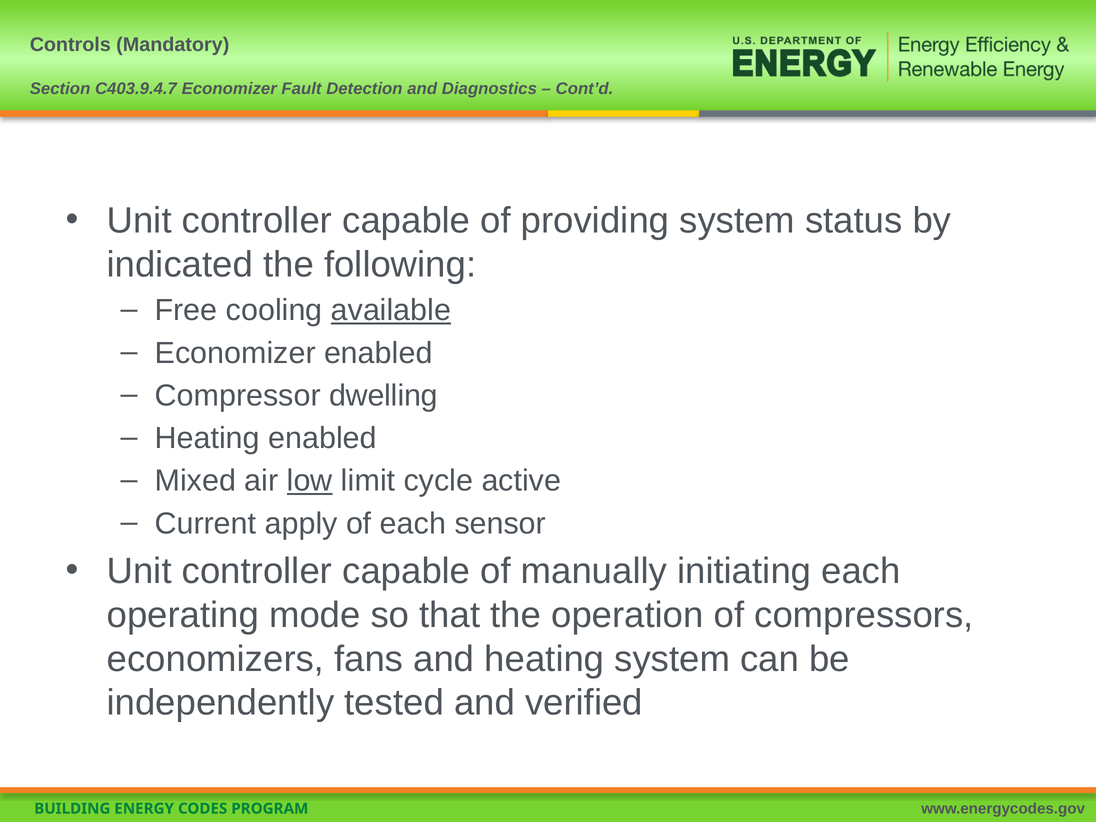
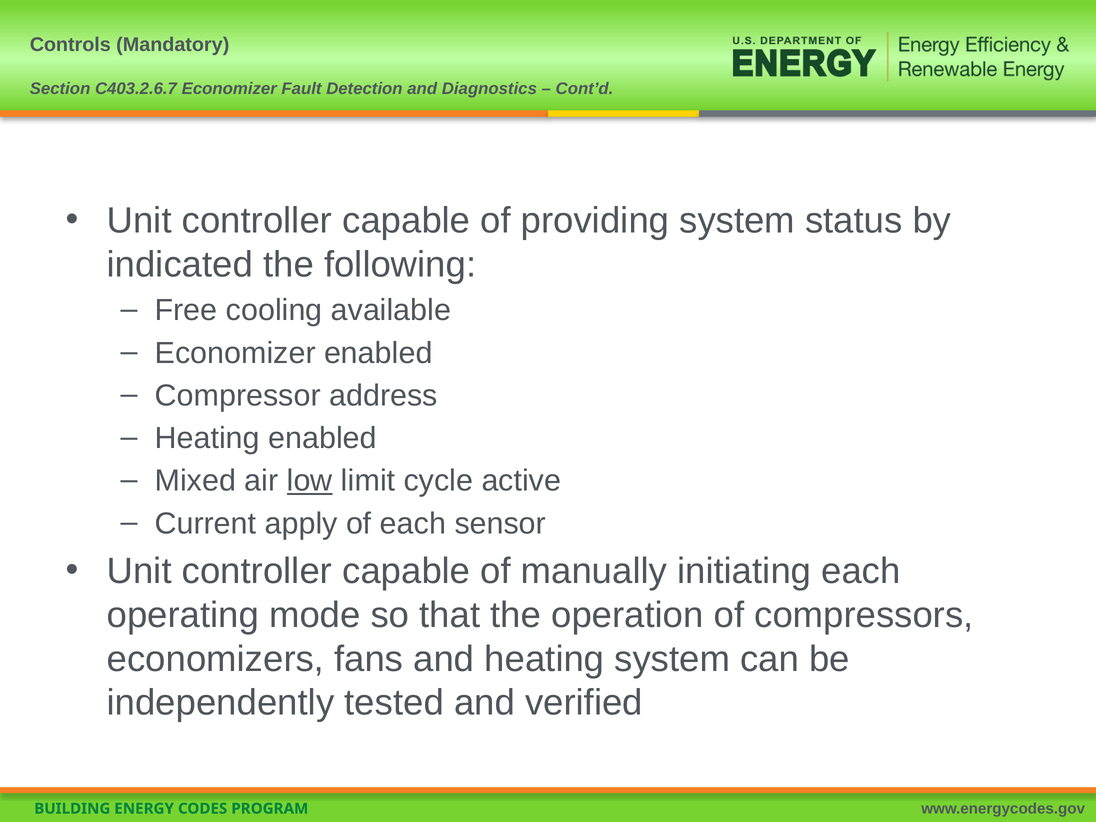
C403.9.4.7: C403.9.4.7 -> C403.2.6.7 (136, 89)
available underline: present -> none (391, 310)
dwelling: dwelling -> address (383, 396)
